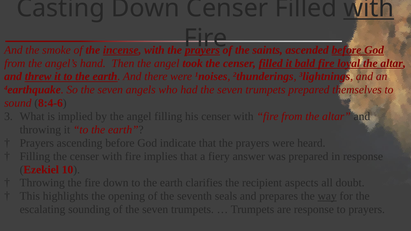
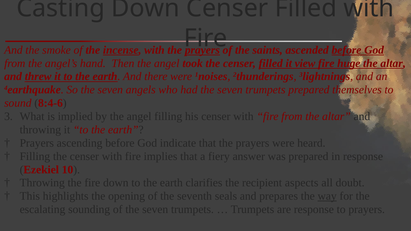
with underline: present -> none (369, 8)
bald: bald -> view (305, 63)
loyal: loyal -> huge (349, 63)
